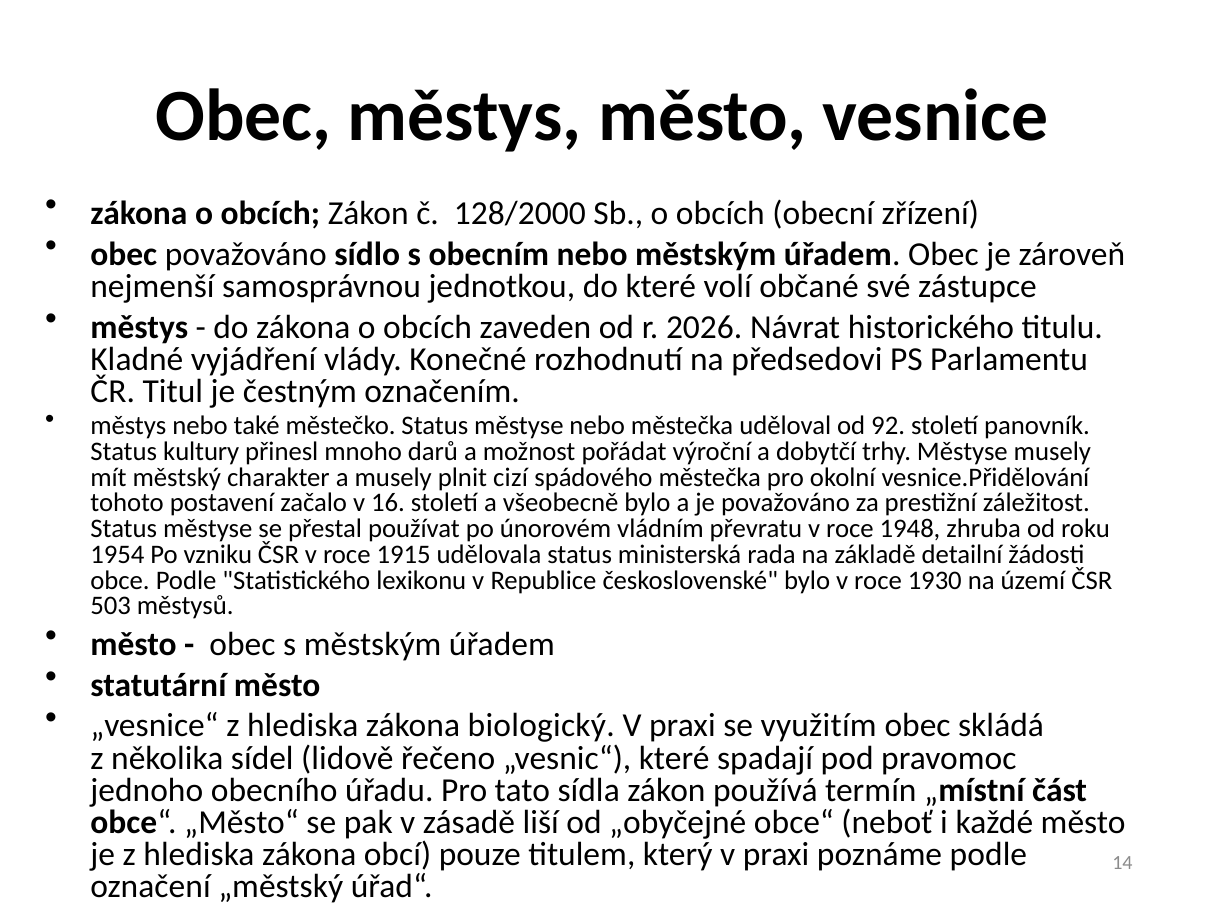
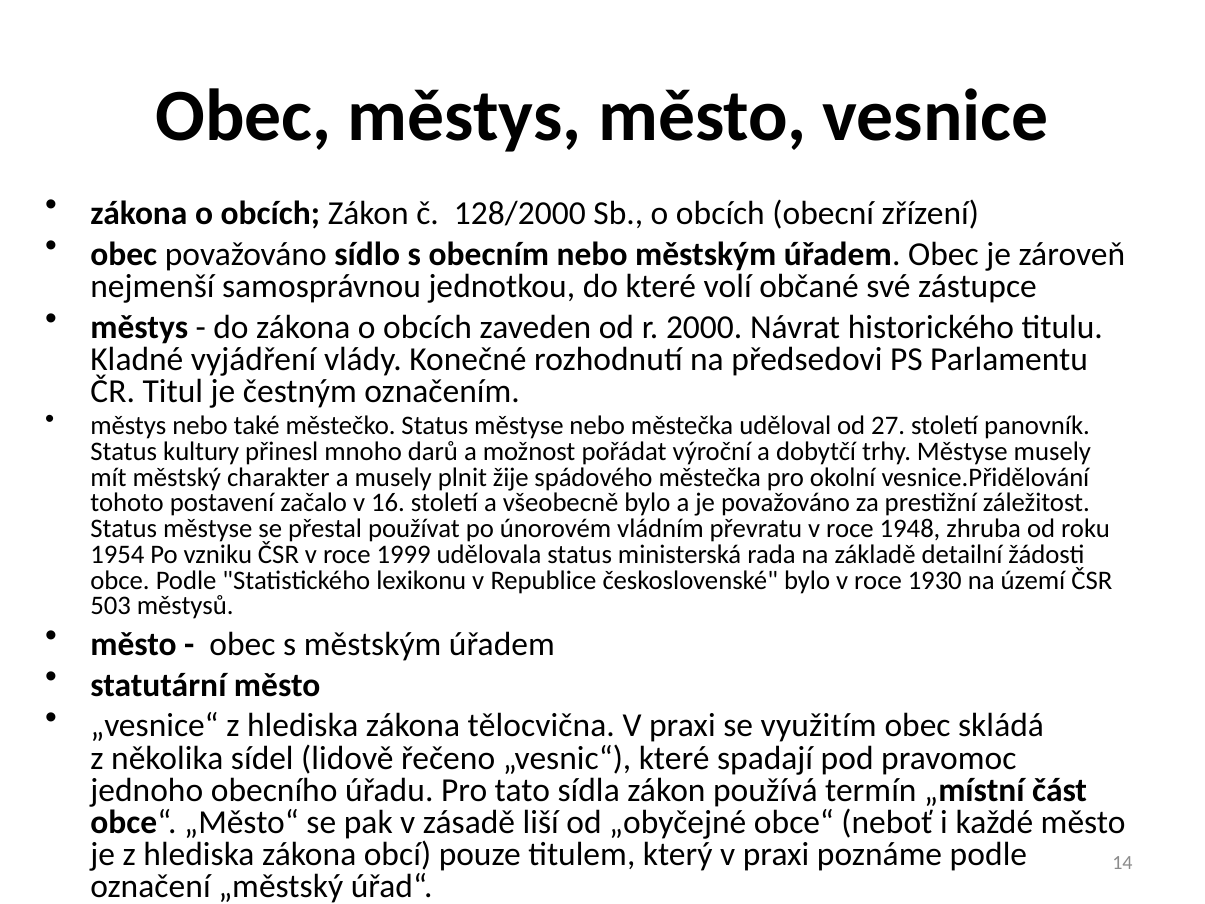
2026: 2026 -> 2000 (704, 327)
92: 92 -> 27 (888, 426)
cizí: cizí -> žije (511, 477)
1915: 1915 -> 1999 (404, 554)
biologický: biologický -> tělocvična (541, 726)
